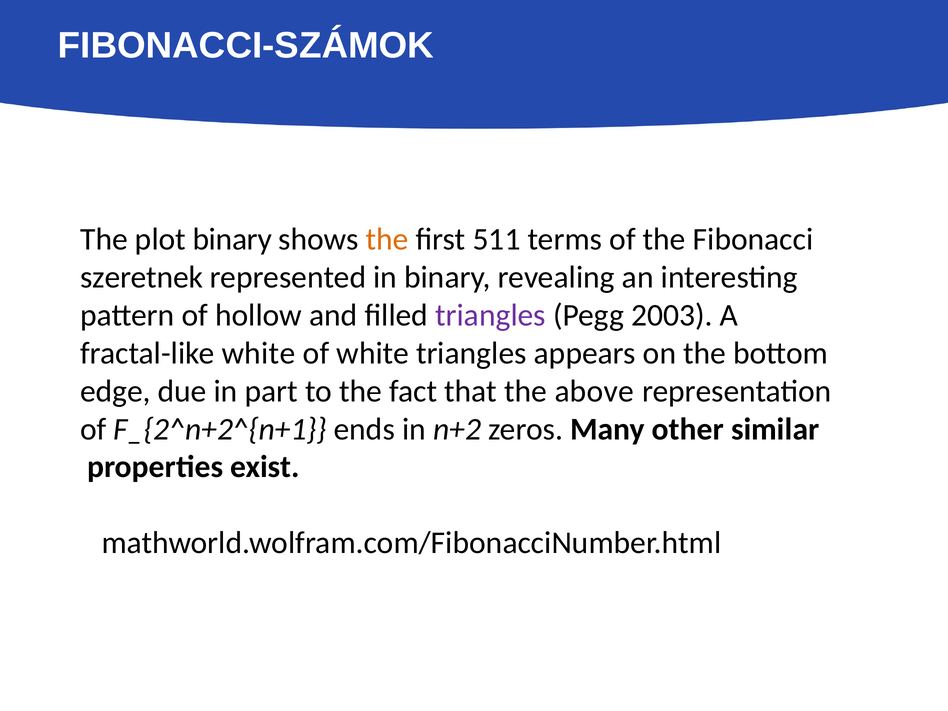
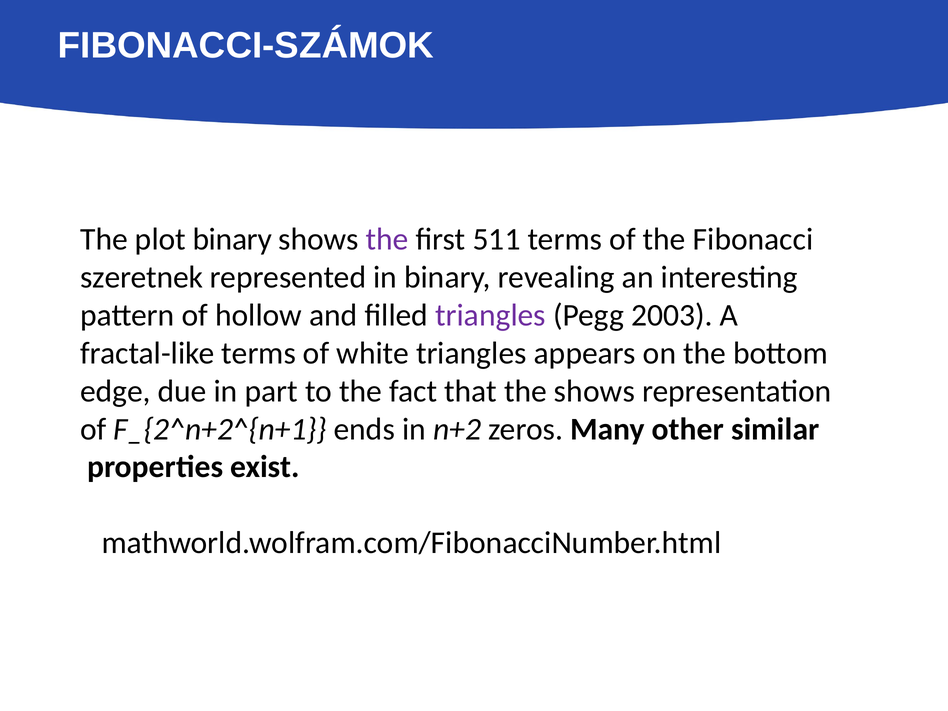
the colour: orange -> purple (387, 239)
fractal-like white: white -> terms (259, 353)
the above: above -> shows (594, 391)
